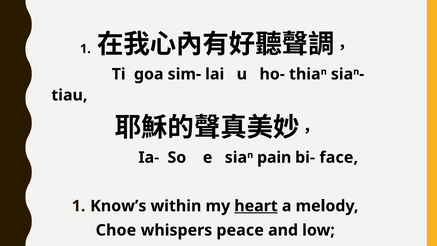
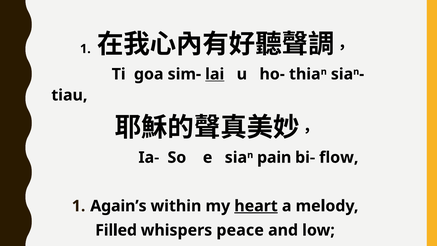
lai underline: none -> present (215, 74)
face: face -> flow (339, 157)
Know’s: Know’s -> Again’s (118, 206)
Choe: Choe -> Filled (116, 230)
